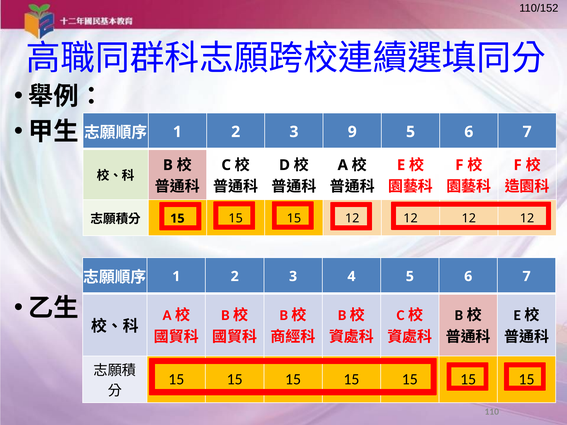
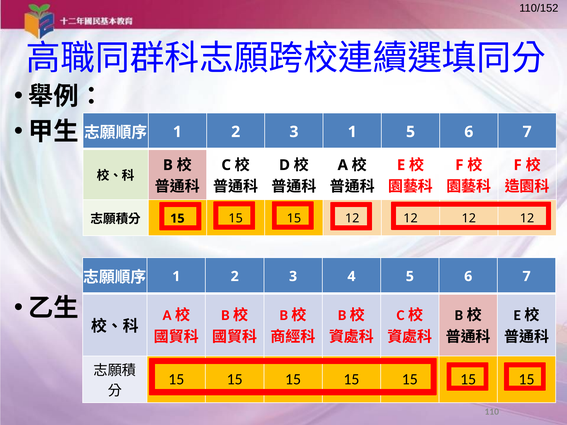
3 9: 9 -> 1 (352, 132)
